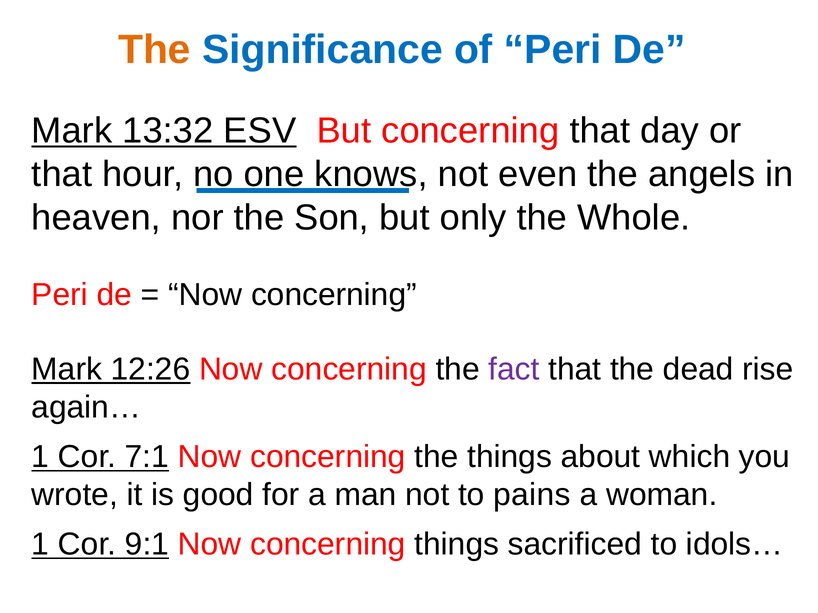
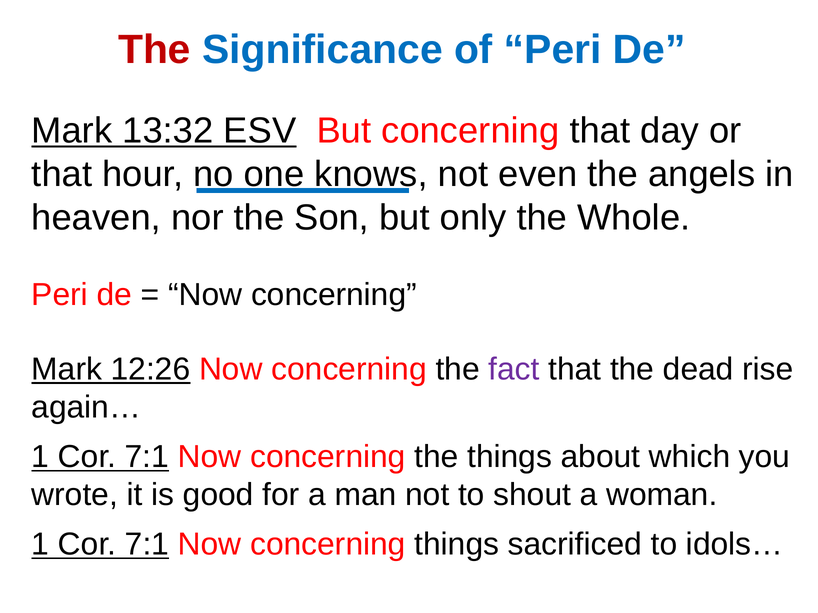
The colour: orange -> red (154, 50)
pains: pains -> shout (532, 495)
9:1: 9:1 -> 7:1 (147, 545)
